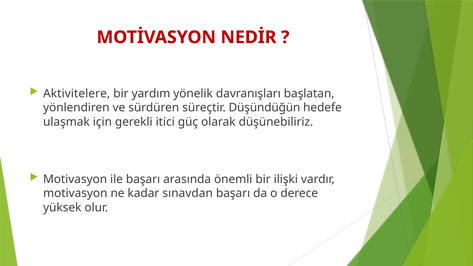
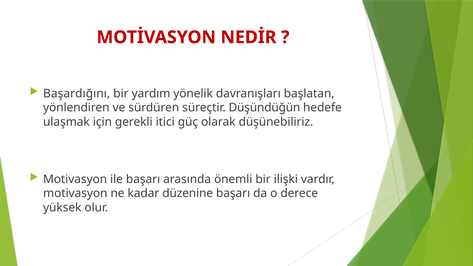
Aktivitelere: Aktivitelere -> Başardığını (77, 94)
sınavdan: sınavdan -> düzenine (188, 193)
